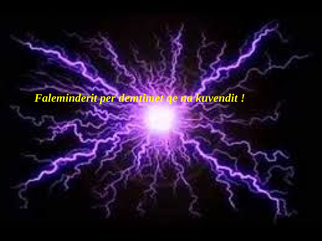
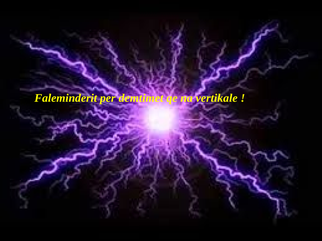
kuvendit: kuvendit -> vertikale (217, 98)
